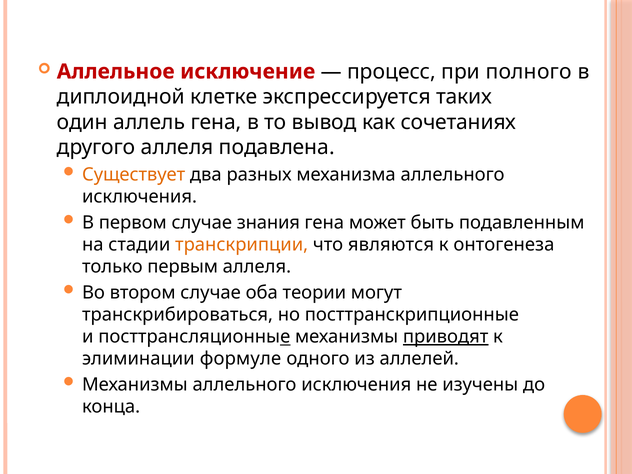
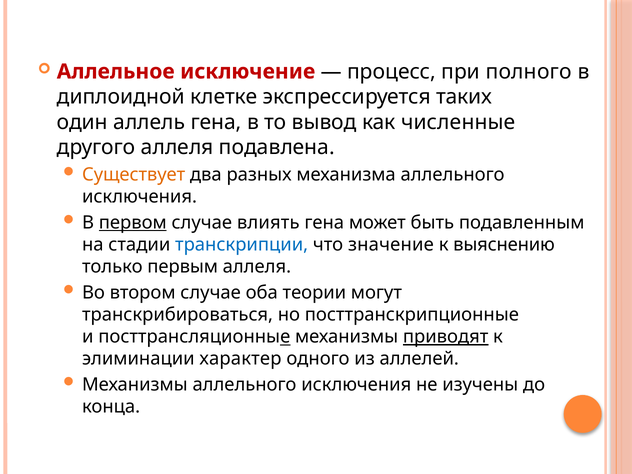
сочетаниях: сочетаниях -> численные (458, 122)
первом underline: none -> present (133, 223)
знания: знания -> влиять (268, 223)
транскрипции colour: orange -> blue (242, 245)
являются: являются -> значение (391, 245)
онтогенеза: онтогенеза -> выяснению (504, 245)
формуле: формуле -> характер (240, 359)
